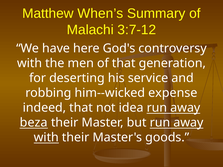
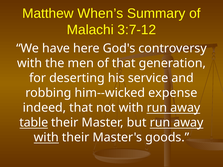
not idea: idea -> with (131, 108)
beza: beza -> table (34, 123)
